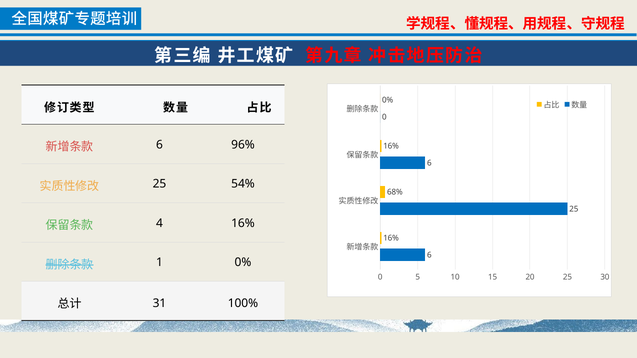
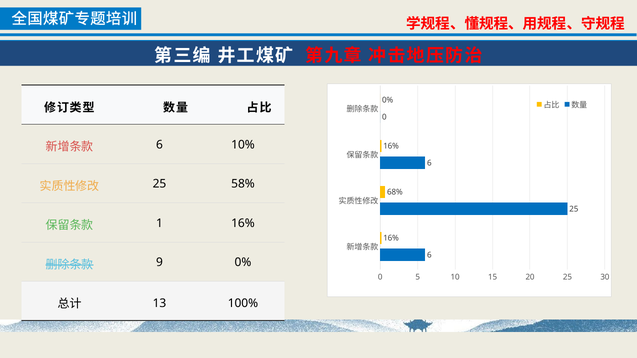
96%: 96% -> 10% (243, 145)
54%: 54% -> 58% (243, 184)
4: 4 -> 1 (159, 223)
1: 1 -> 9 (159, 263)
31: 31 -> 13 (159, 303)
